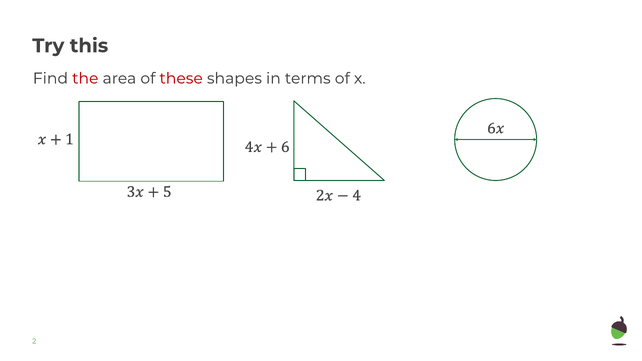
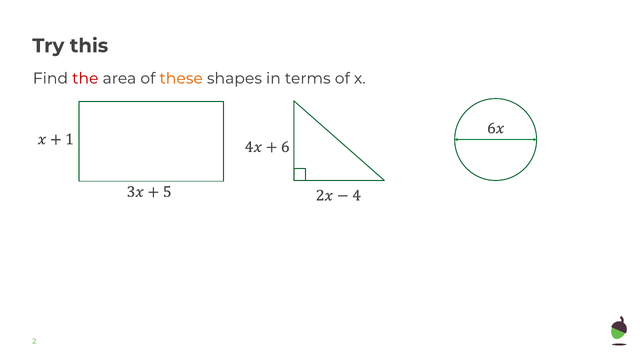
these colour: red -> orange (181, 78)
